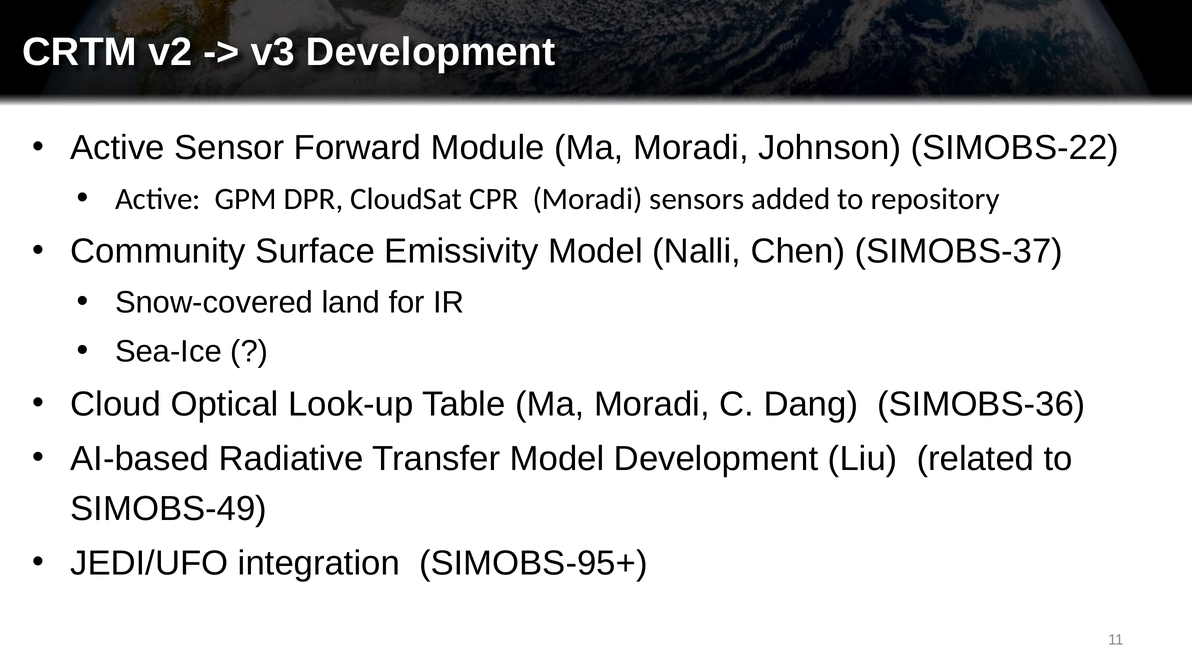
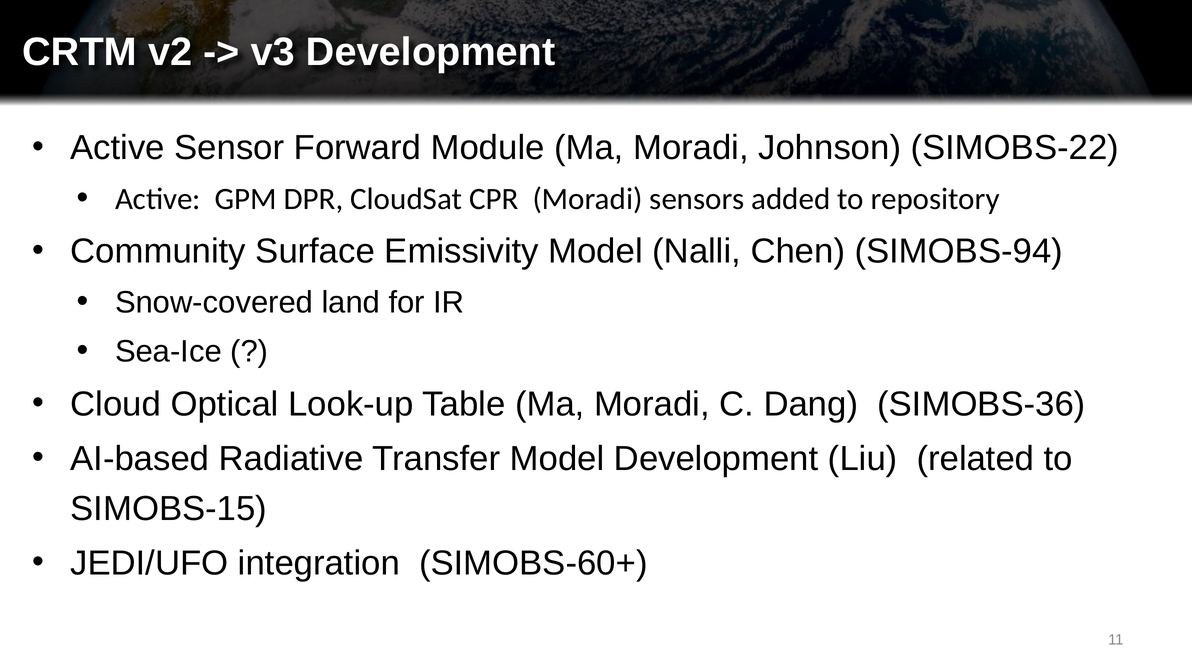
SIMOBS-37: SIMOBS-37 -> SIMOBS-94 (959, 252)
SIMOBS-49: SIMOBS-49 -> SIMOBS-15 (169, 509)
SIMOBS-95+: SIMOBS-95+ -> SIMOBS-60+ (533, 564)
